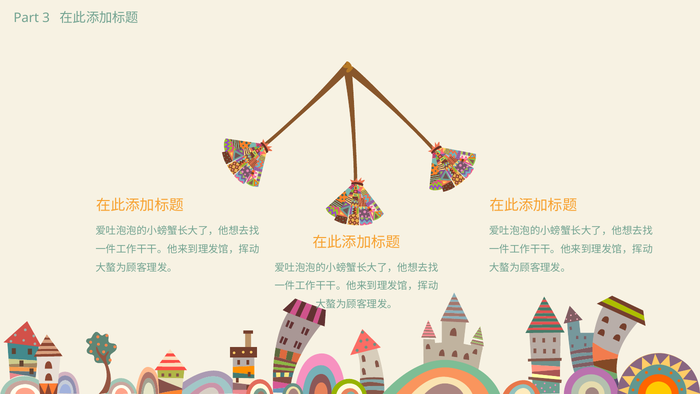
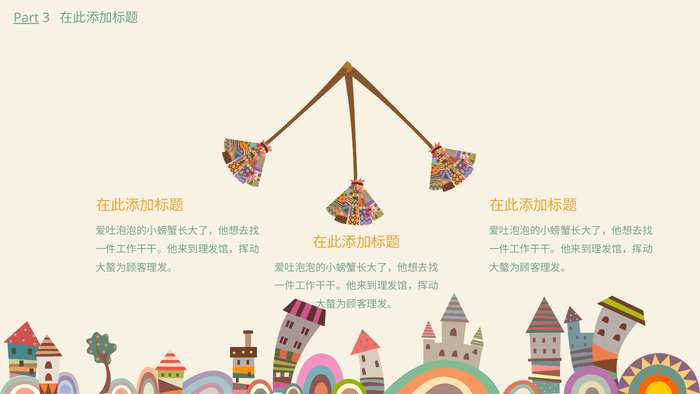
Part underline: none -> present (26, 18)
